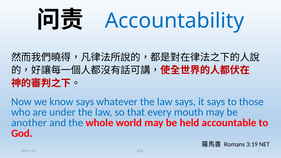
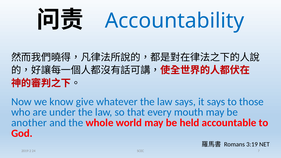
know says: says -> give (85, 102)
